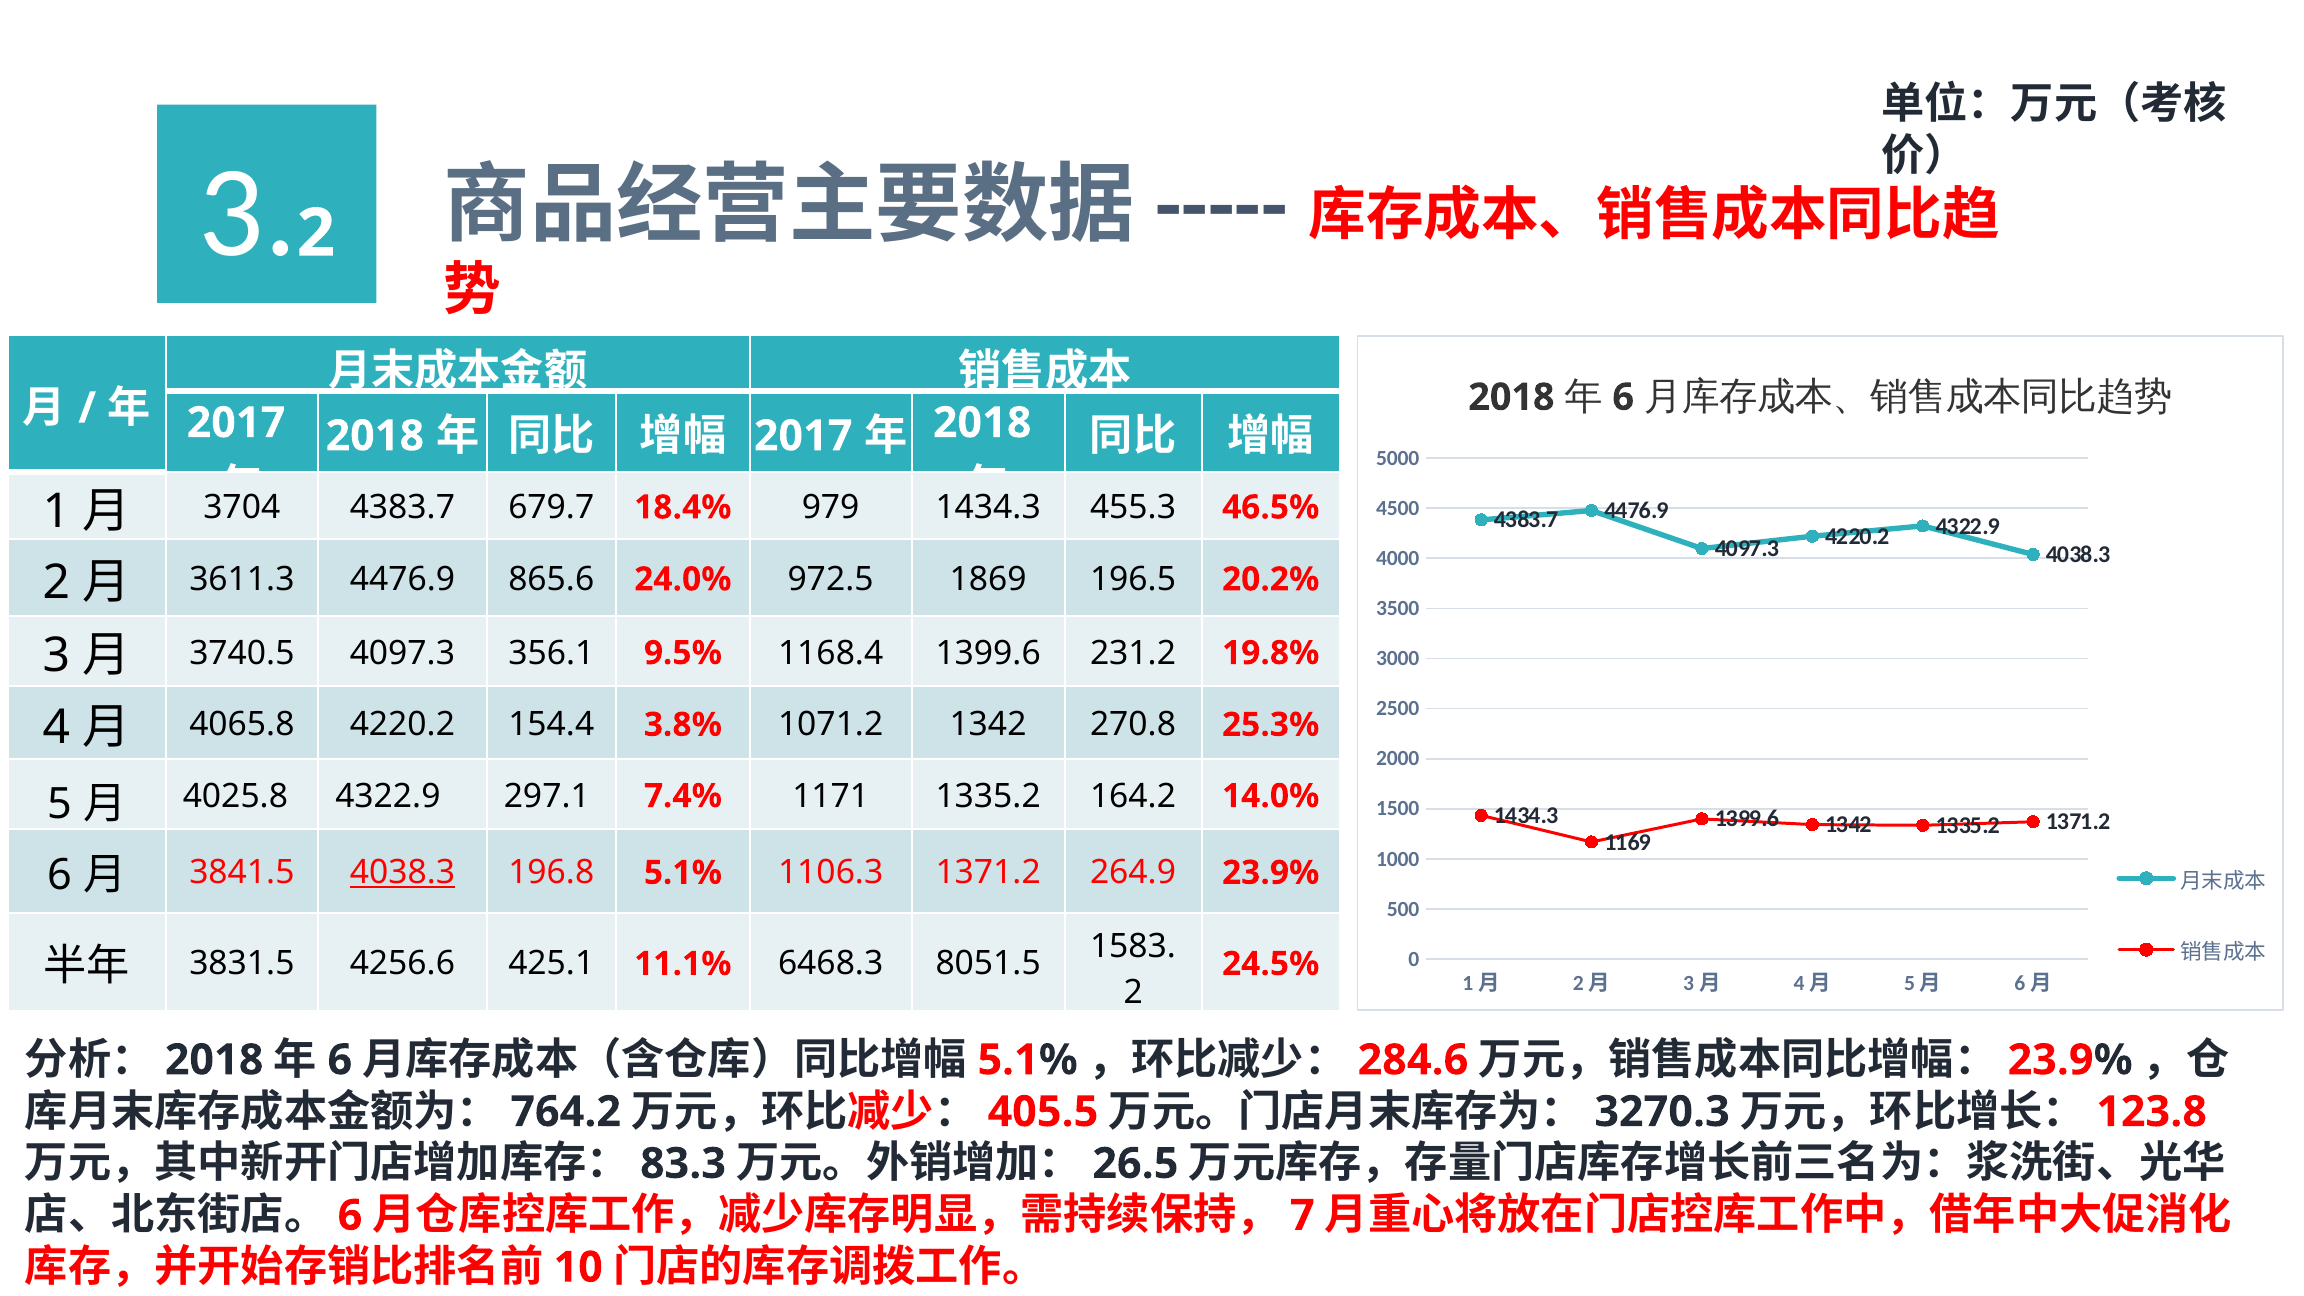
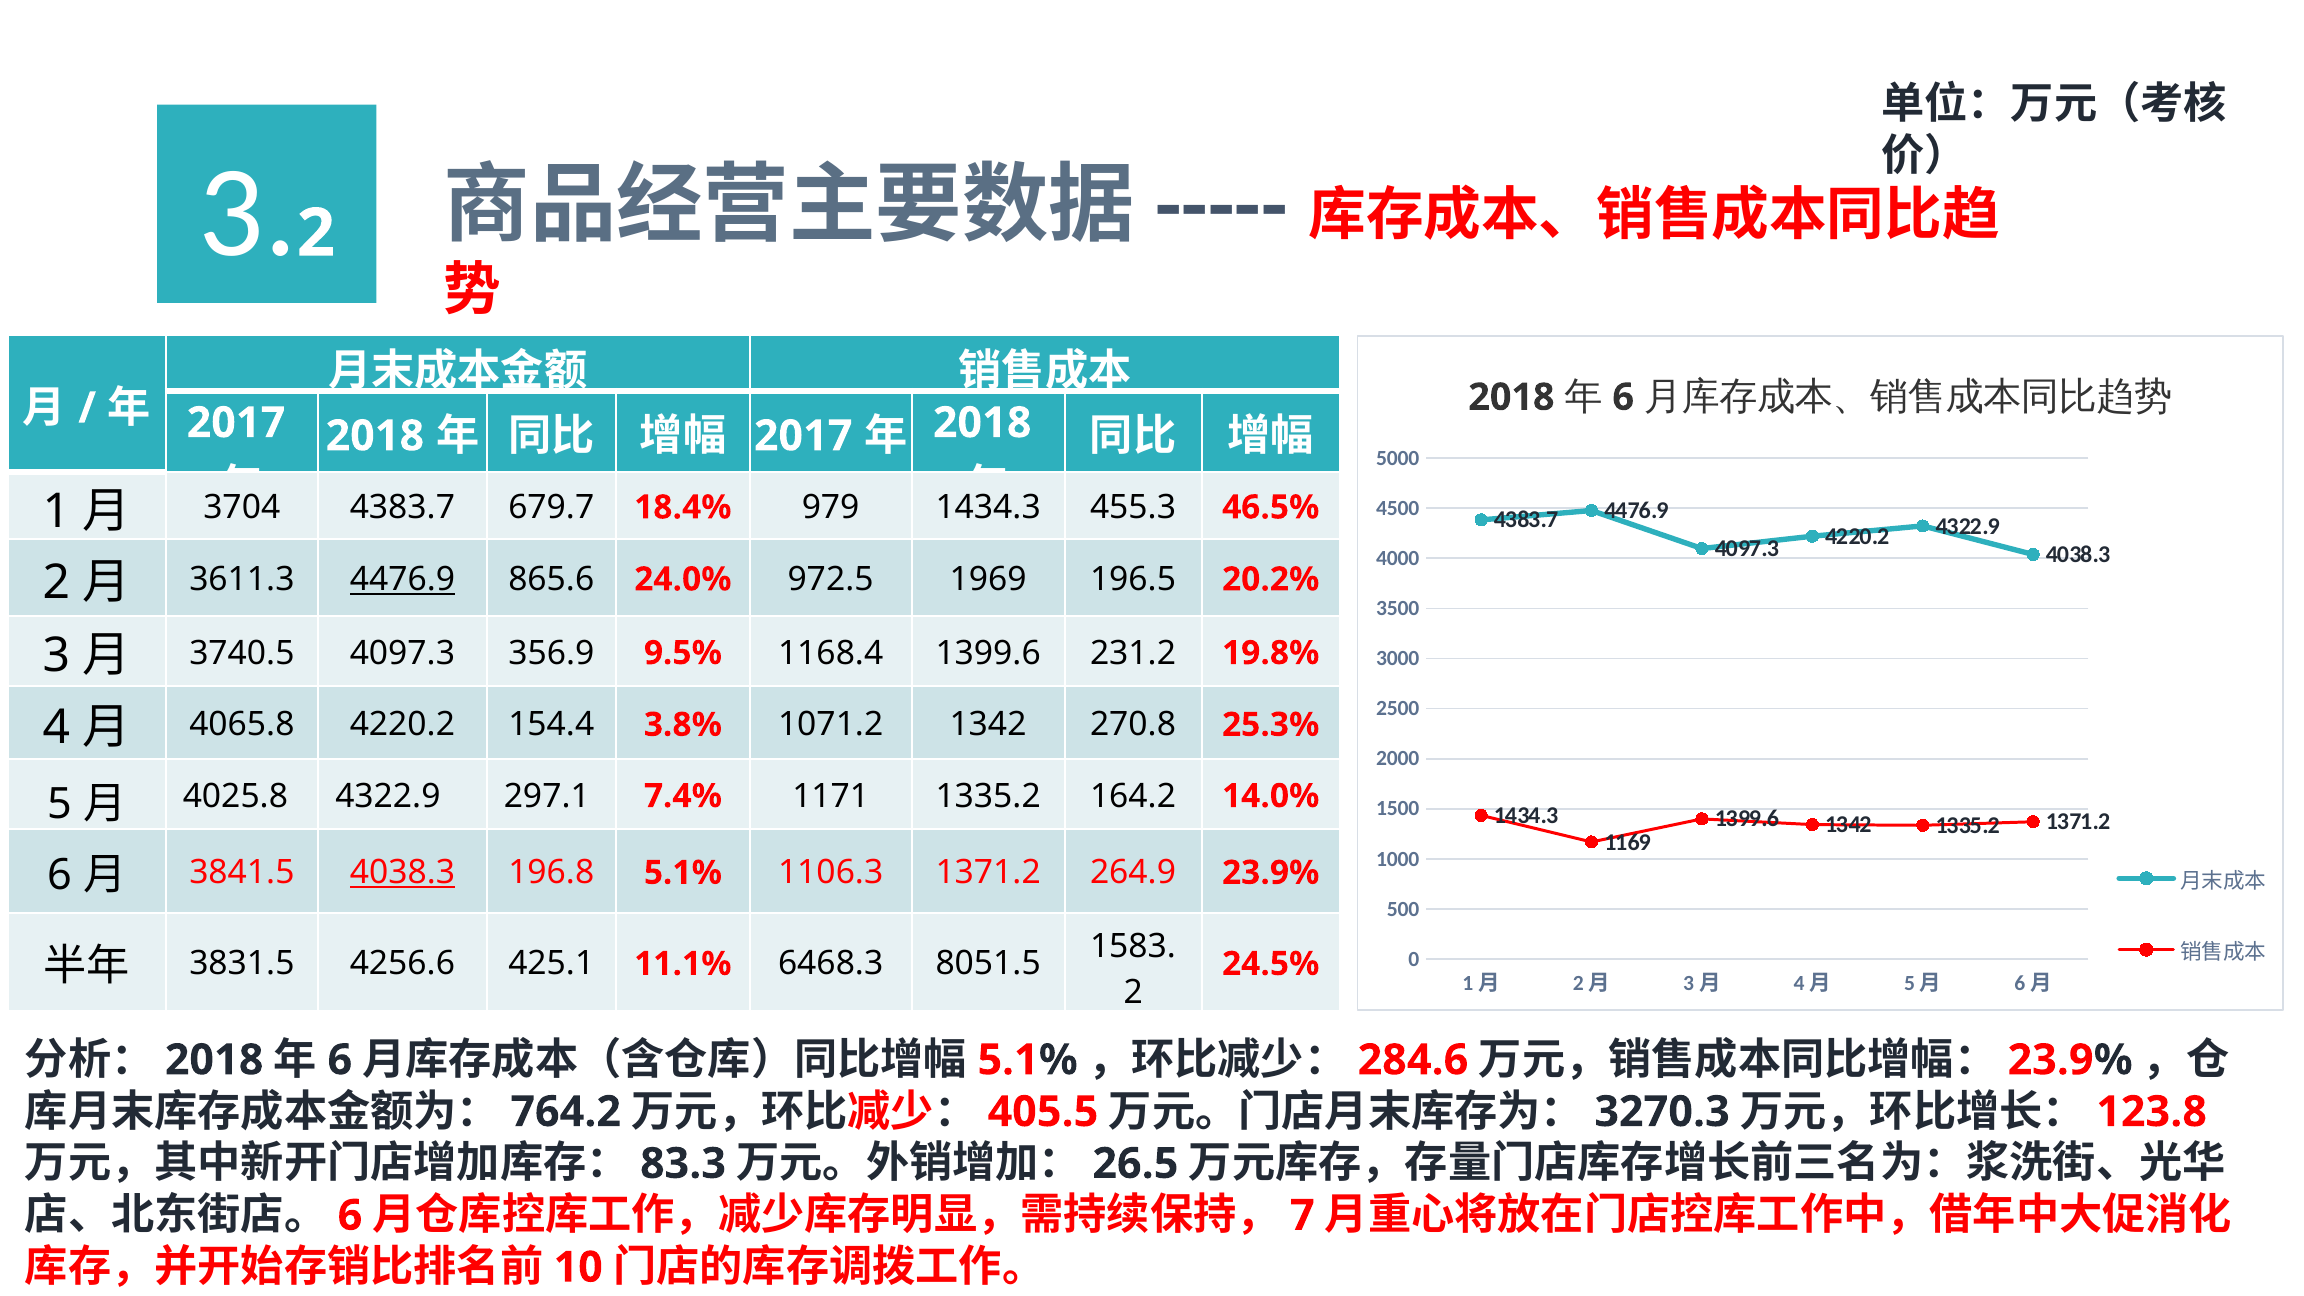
4476.9 underline: none -> present (402, 579)
1869: 1869 -> 1969 (988, 579)
356.1: 356.1 -> 356.9 (551, 653)
